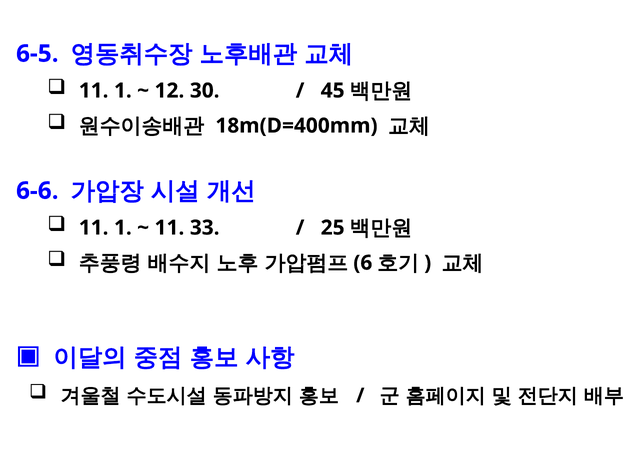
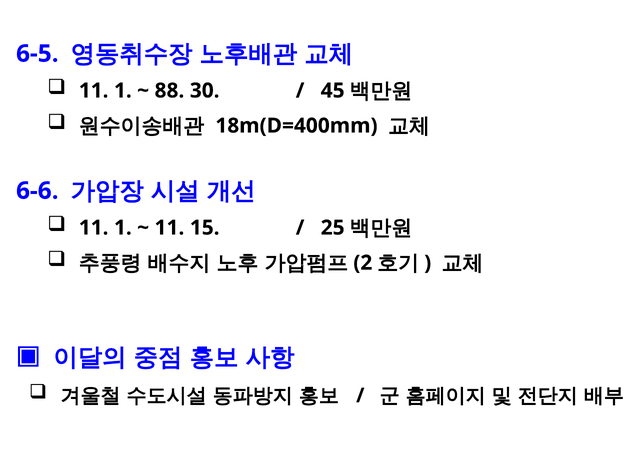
12: 12 -> 88 (169, 91)
33: 33 -> 15 (205, 228)
6: 6 -> 2 (363, 263)
